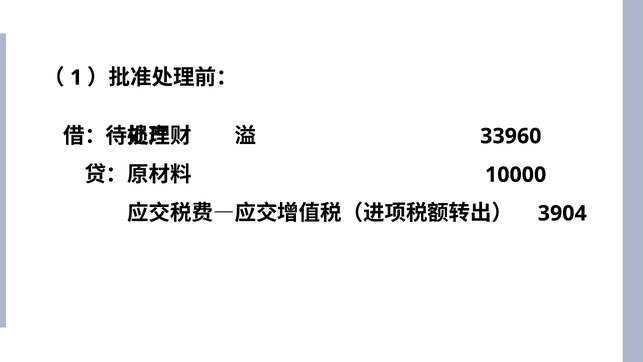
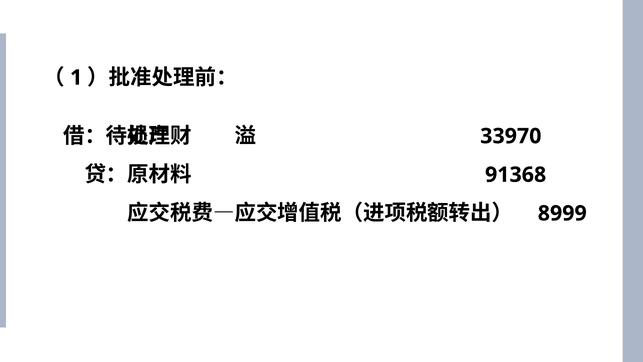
33960: 33960 -> 33970 (511, 136)
10000: 10000 -> 91368 (516, 175)
3904: 3904 -> 8999 (562, 213)
